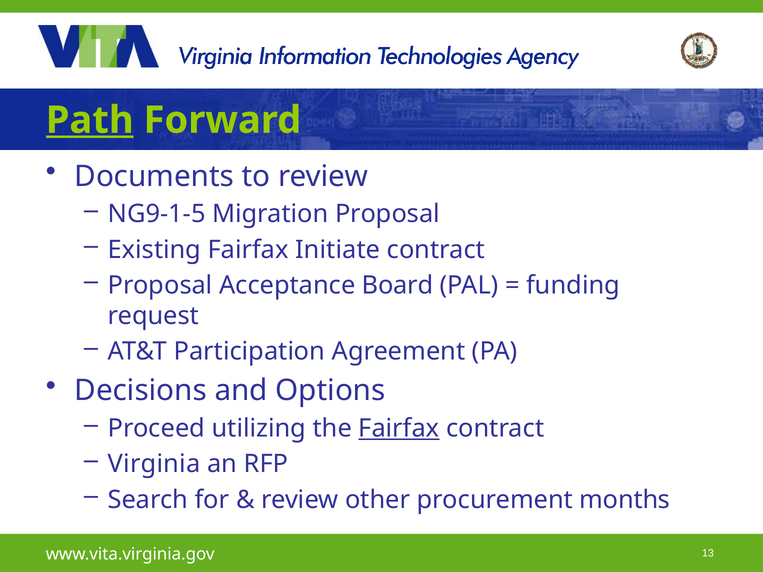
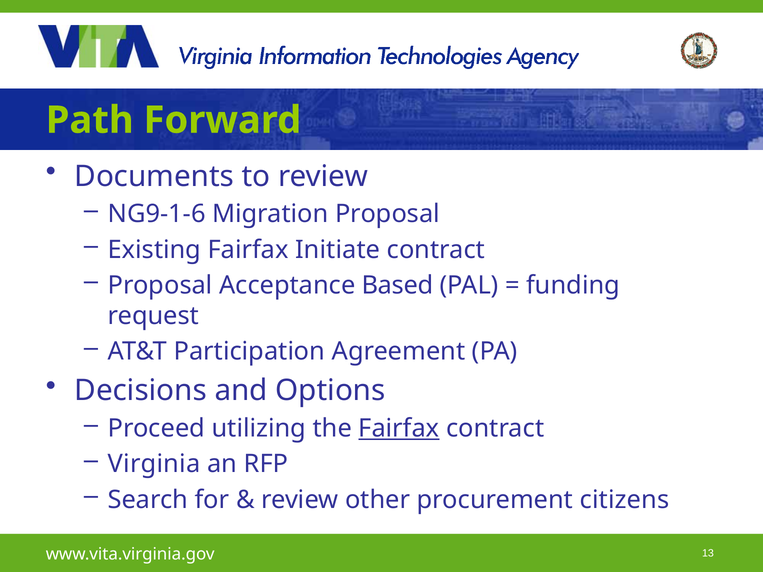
Path underline: present -> none (90, 120)
NG9-1-5: NG9-1-5 -> NG9-1-6 (157, 214)
Board: Board -> Based (398, 285)
months: months -> citizens (625, 500)
